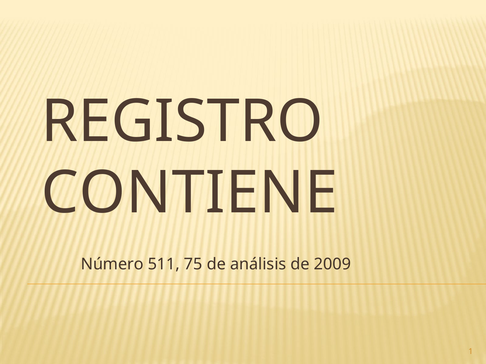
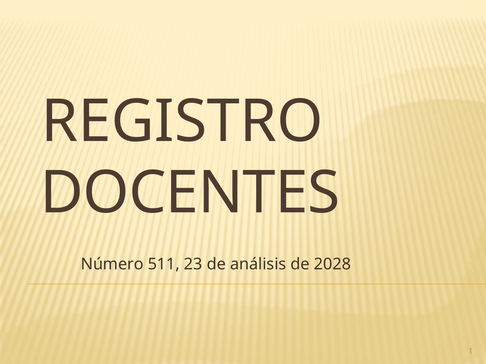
CONTIENE: CONTIENE -> DOCENTES (190, 193)
75: 75 -> 23 (193, 265)
2009: 2009 -> 2028 (332, 265)
